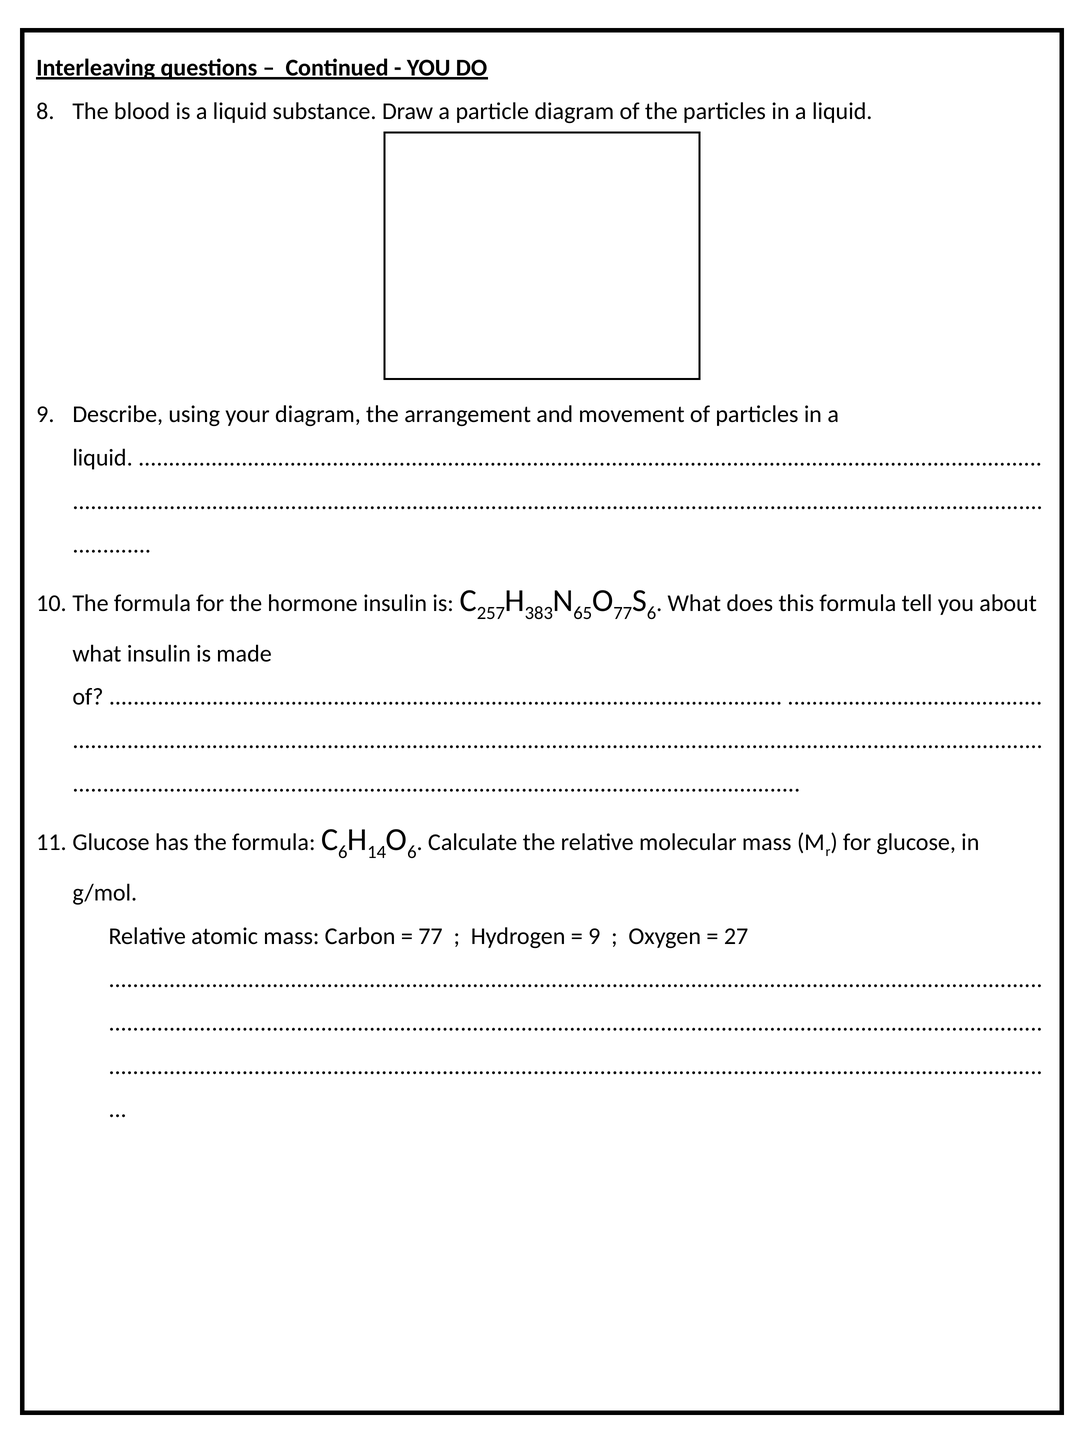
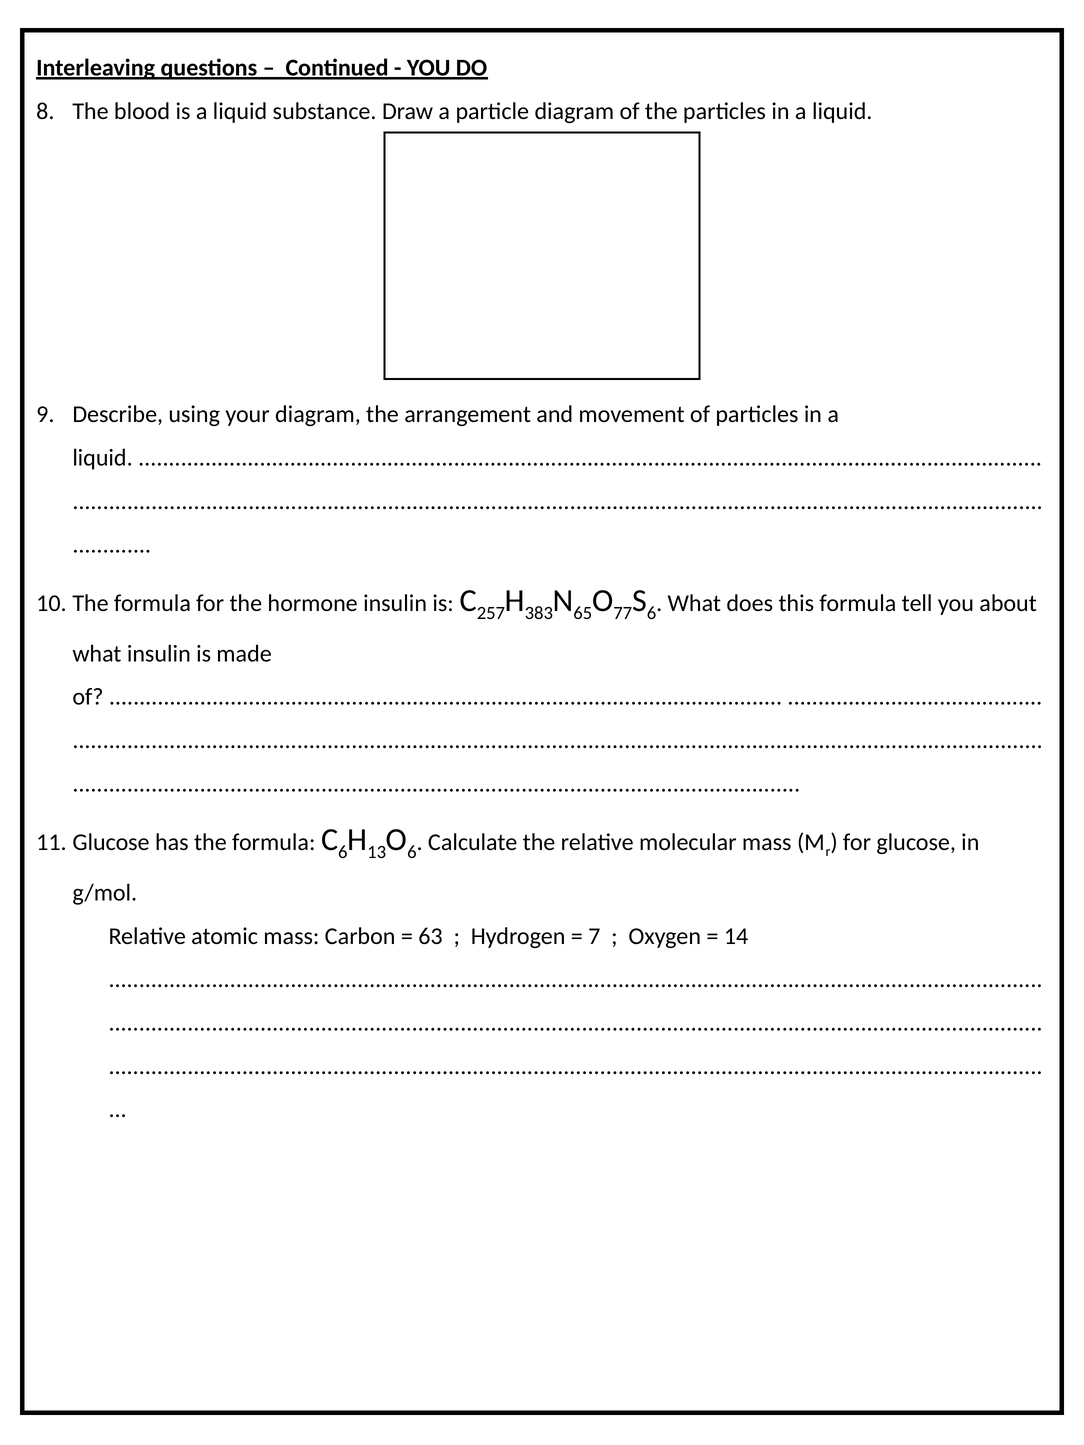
14: 14 -> 13 (377, 852)
77: 77 -> 63 (430, 936)
9: 9 -> 7 (594, 936)
27: 27 -> 14 (736, 936)
